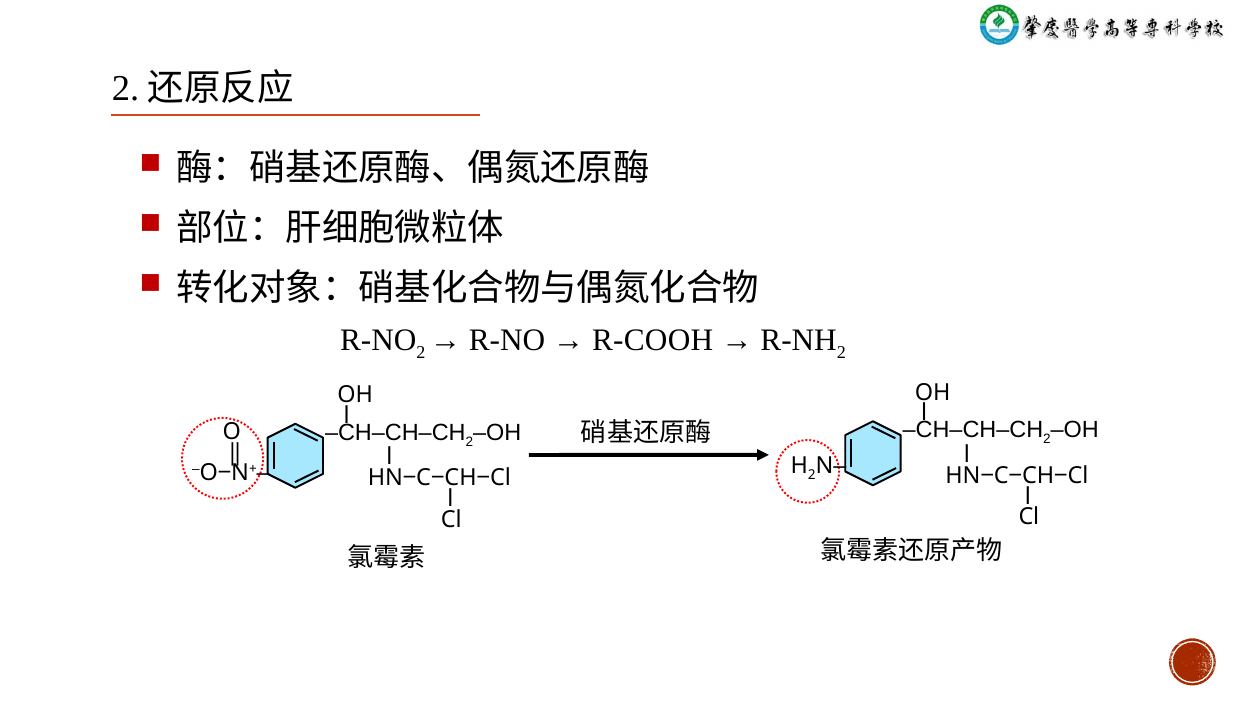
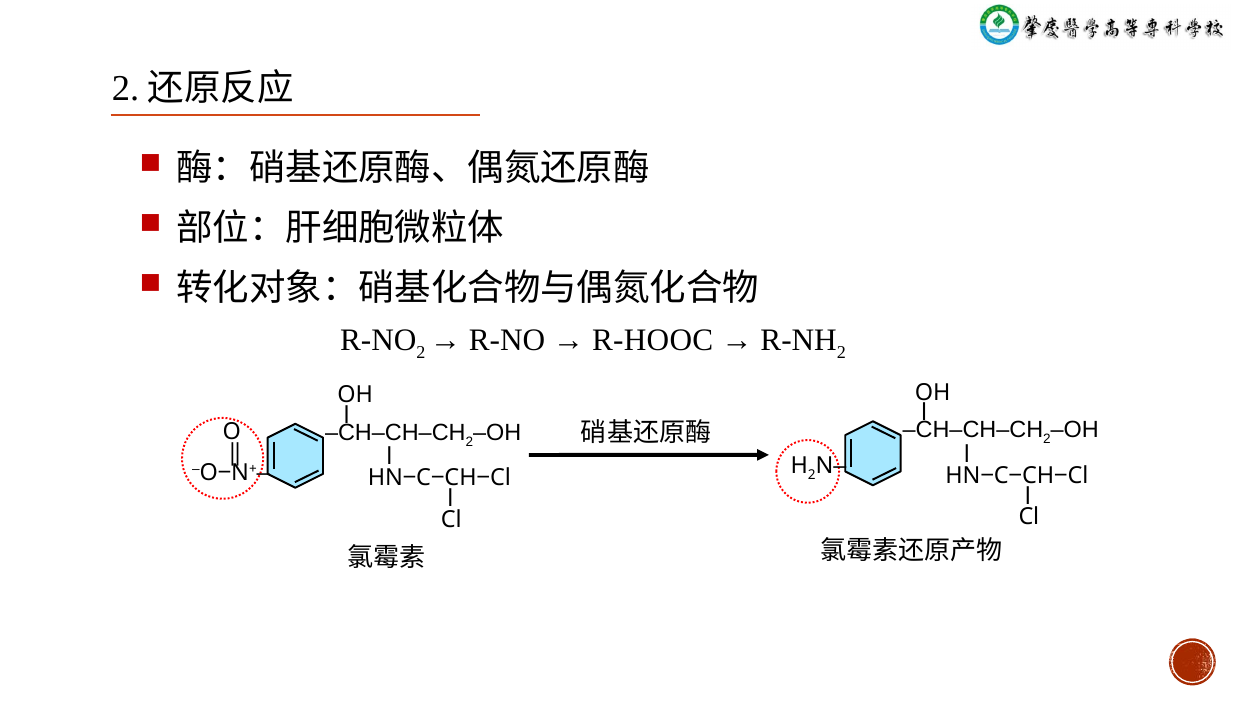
R-COOH: R-COOH -> R-HOOC (653, 340)
